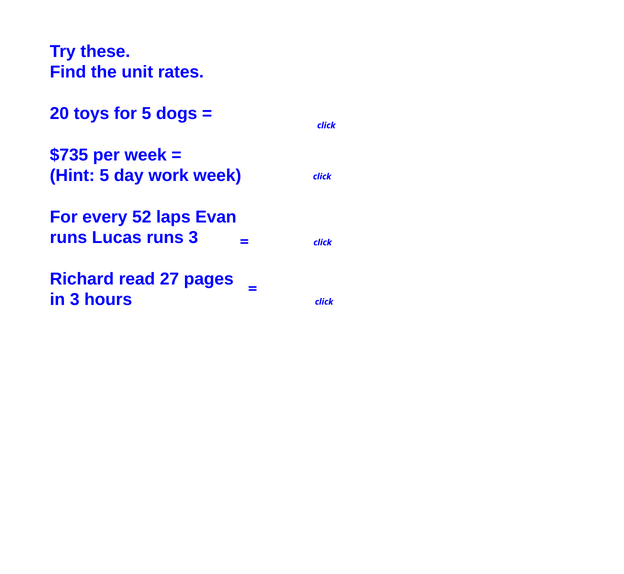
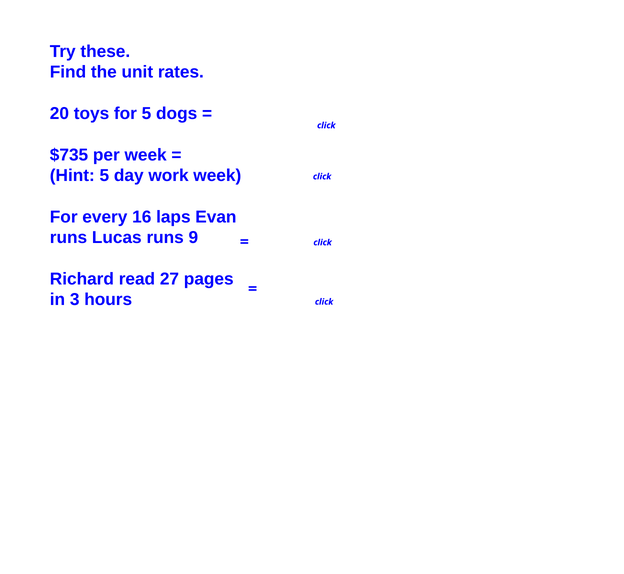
52: 52 -> 16 (142, 217)
Lucas runs 3: 3 -> 9 (193, 238)
